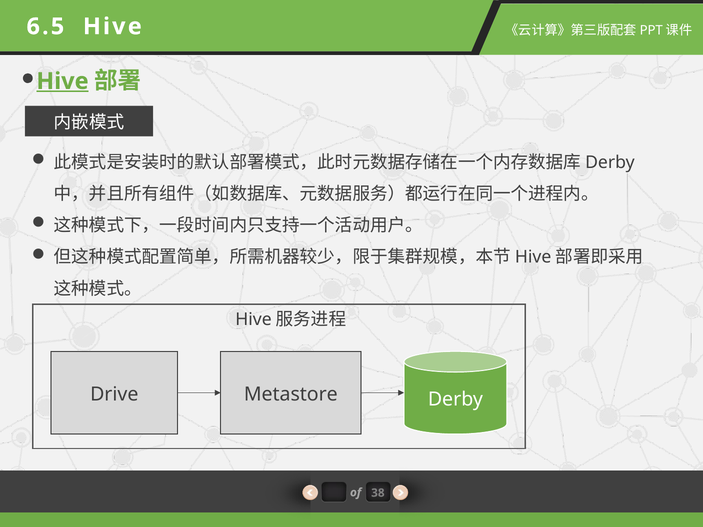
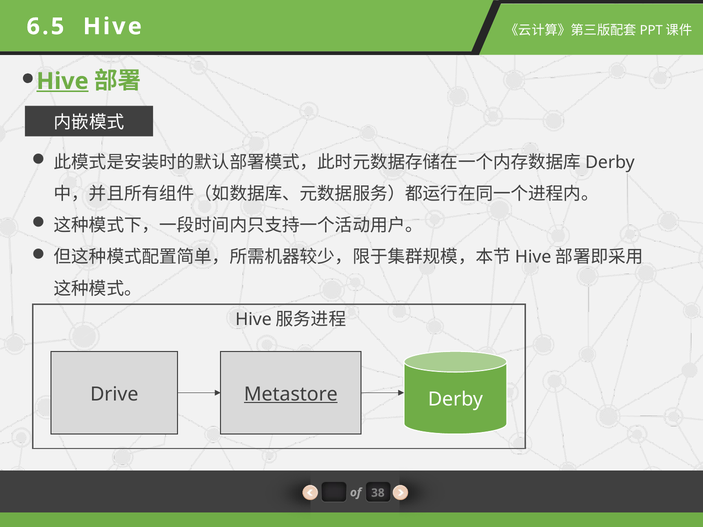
Metastore underline: none -> present (291, 394)
